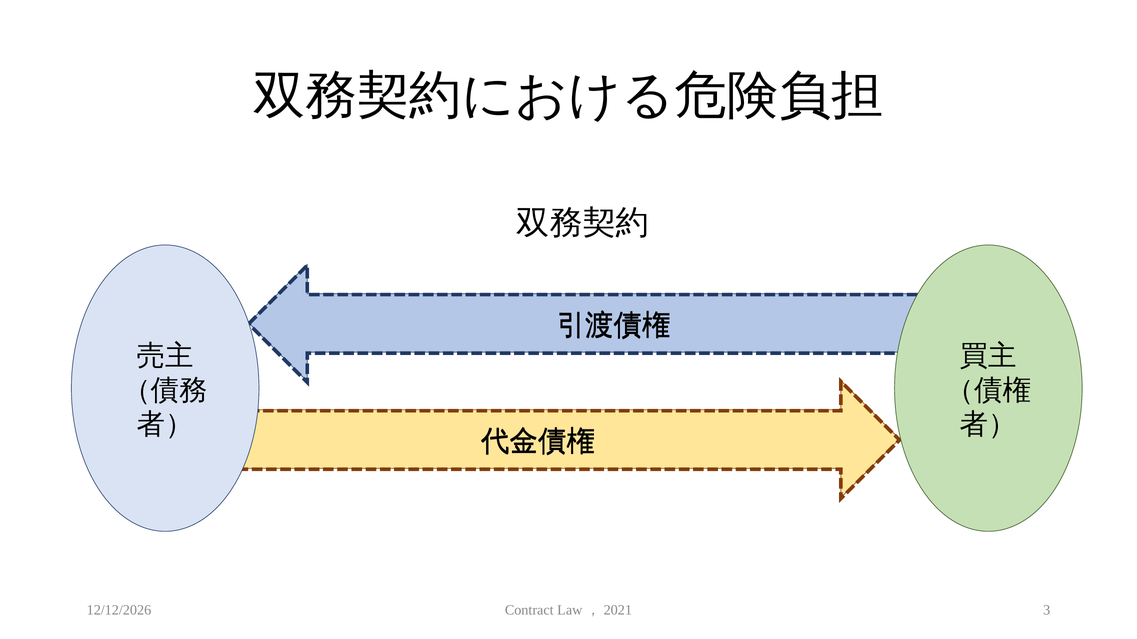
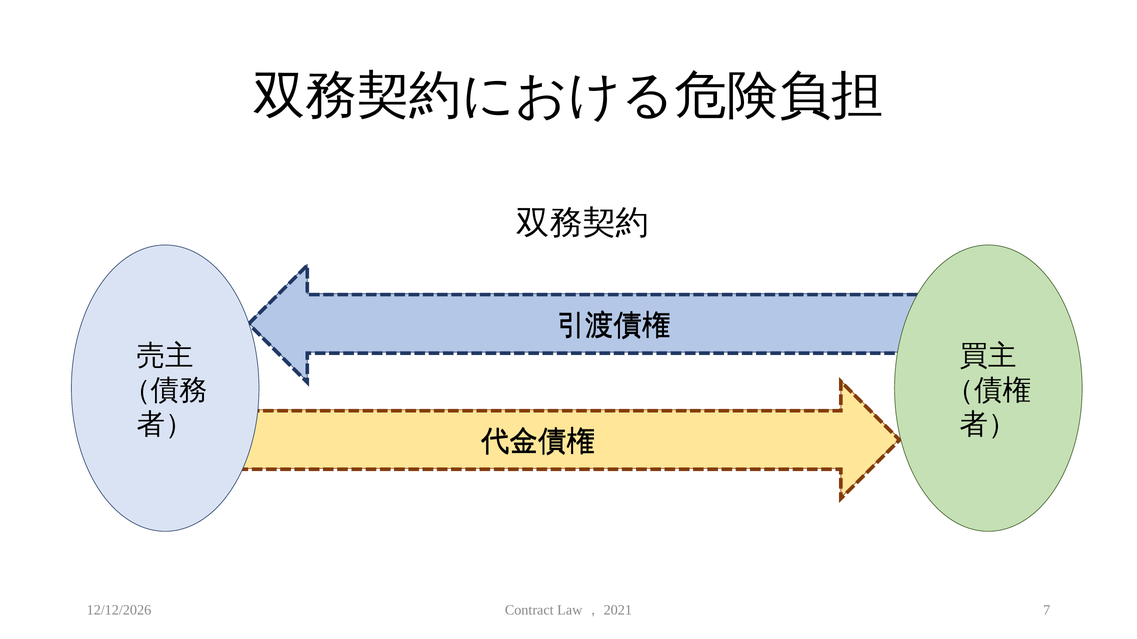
3: 3 -> 7 (1047, 611)
